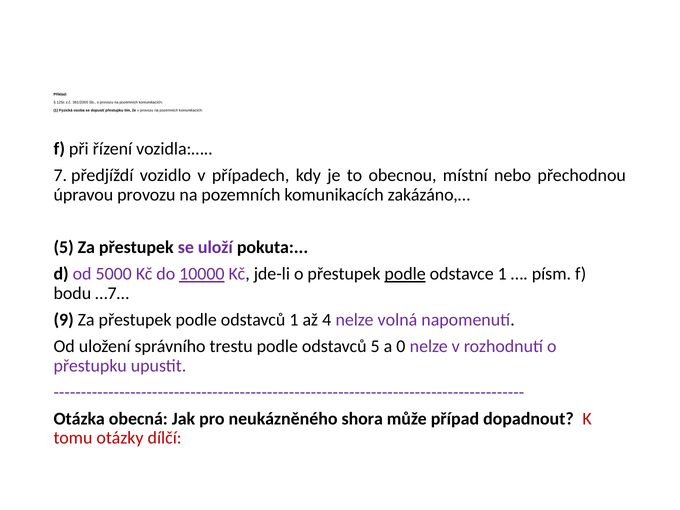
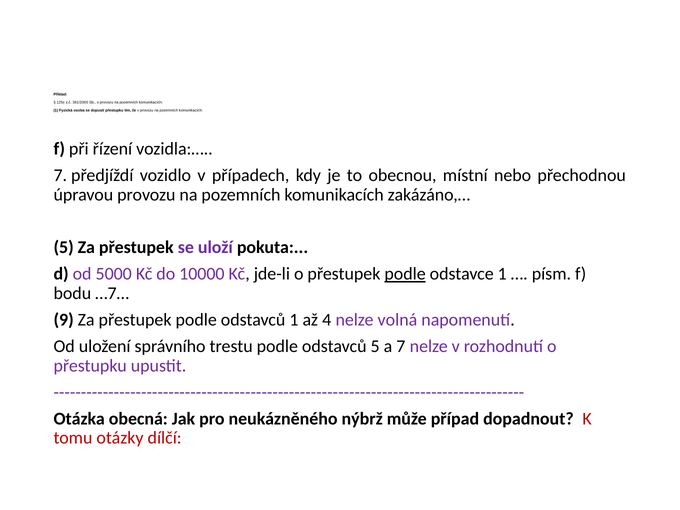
10000 underline: present -> none (202, 274)
a 0: 0 -> 7 (401, 346)
shora: shora -> nýbrž (362, 419)
